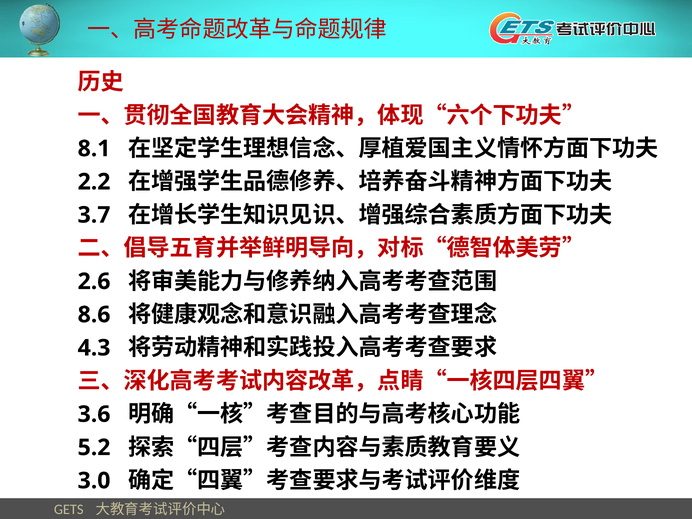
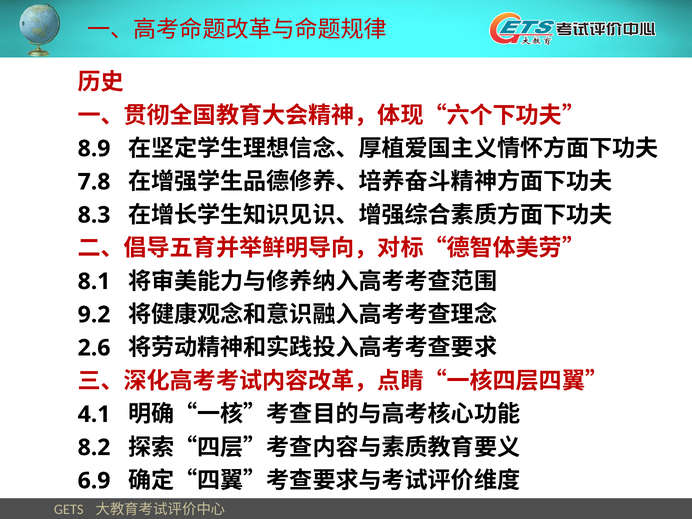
8.1: 8.1 -> 8.9 (94, 149)
2.2: 2.2 -> 7.8 (94, 182)
3.7: 3.7 -> 8.3 (94, 215)
2.6: 2.6 -> 8.1 (94, 281)
8.6: 8.6 -> 9.2 (94, 315)
4.3: 4.3 -> 2.6 (94, 348)
3.6: 3.6 -> 4.1 (94, 414)
5.2: 5.2 -> 8.2 (94, 447)
3.0: 3.0 -> 6.9 (94, 481)
